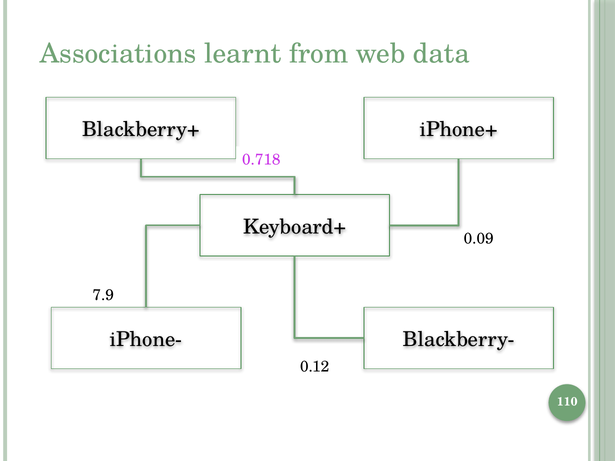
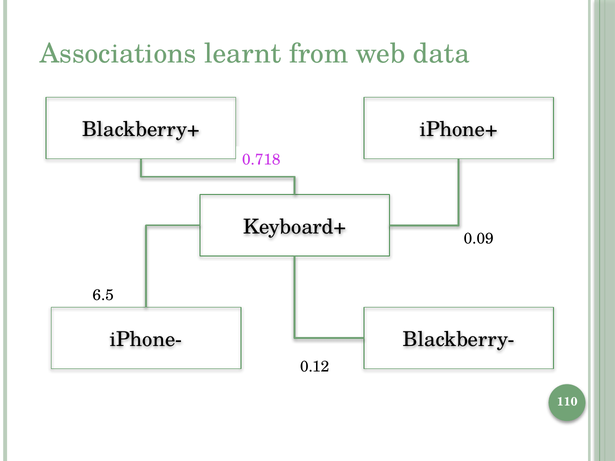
7.9: 7.9 -> 6.5 (103, 295)
